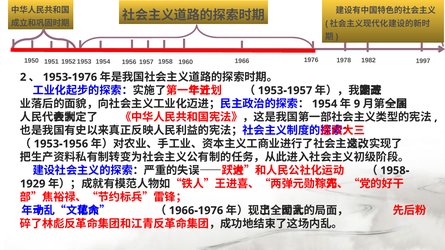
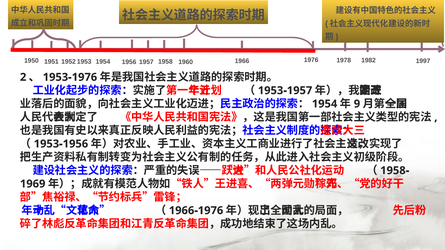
1929: 1929 -> 1969 (33, 184)
